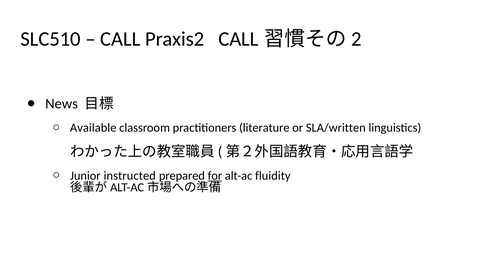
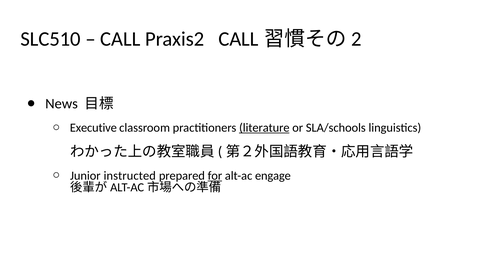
Available: Available -> Executive (93, 128)
literature underline: none -> present (264, 128)
SLA/written: SLA/written -> SLA/schools (336, 128)
fluidity: fluidity -> engage (273, 175)
